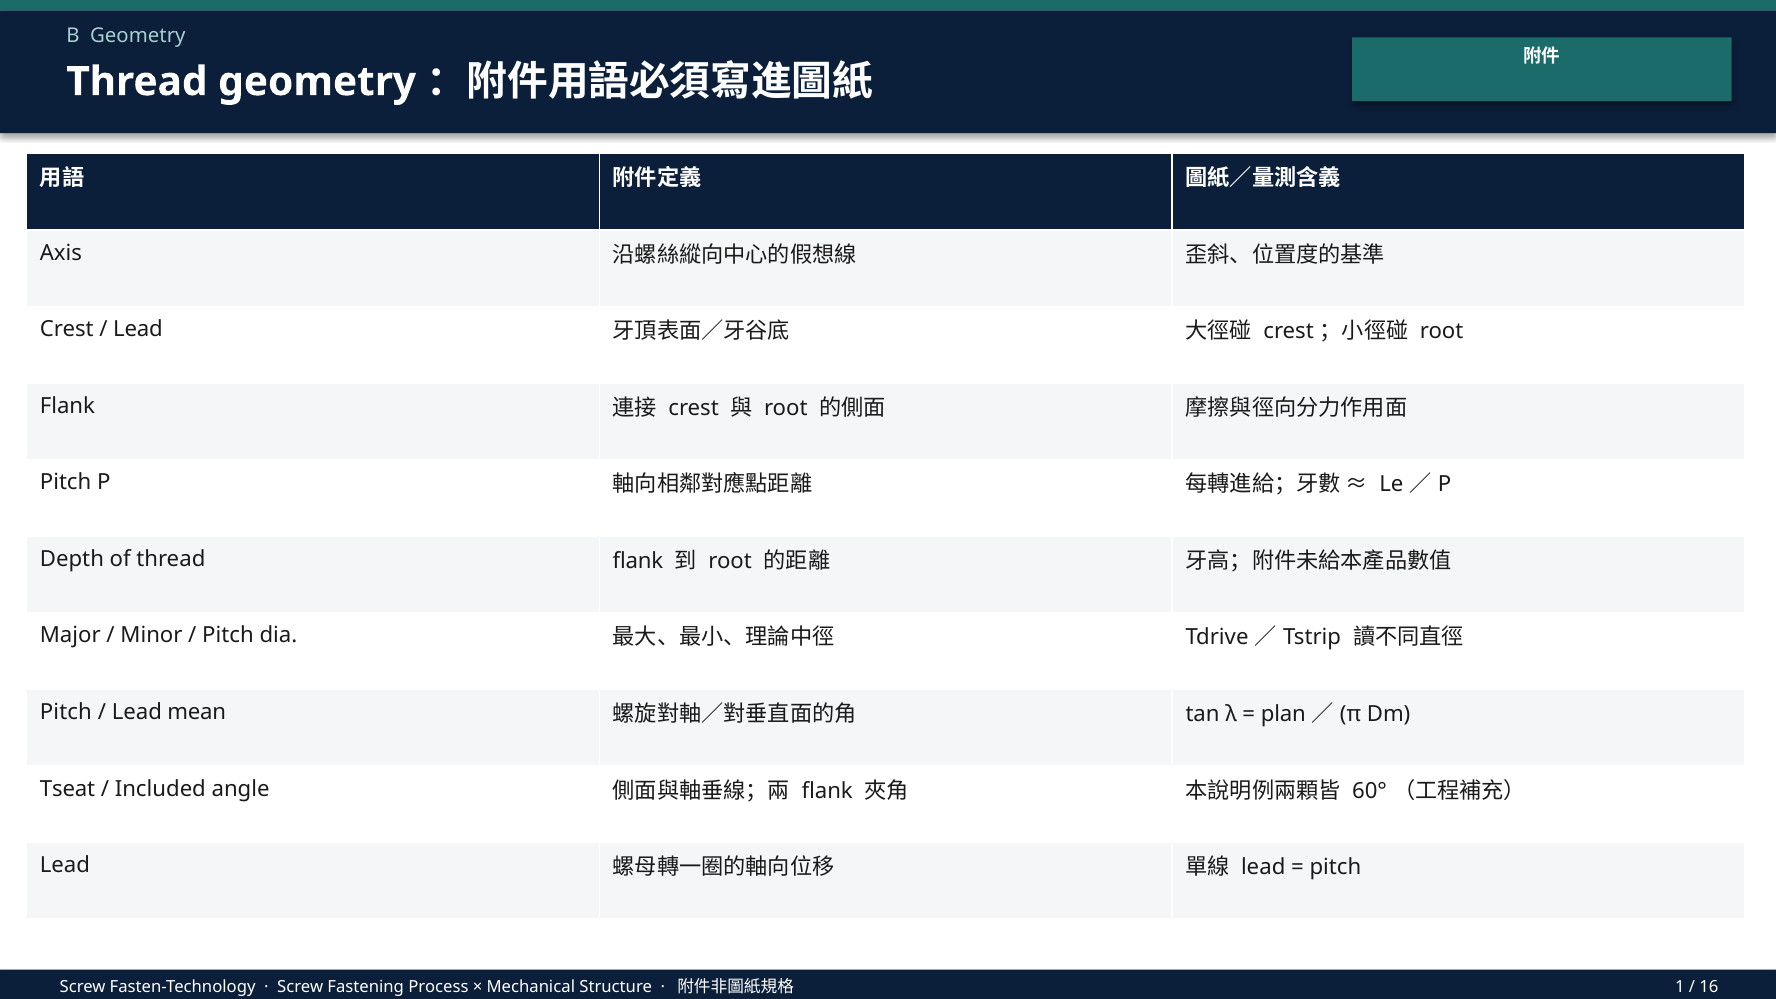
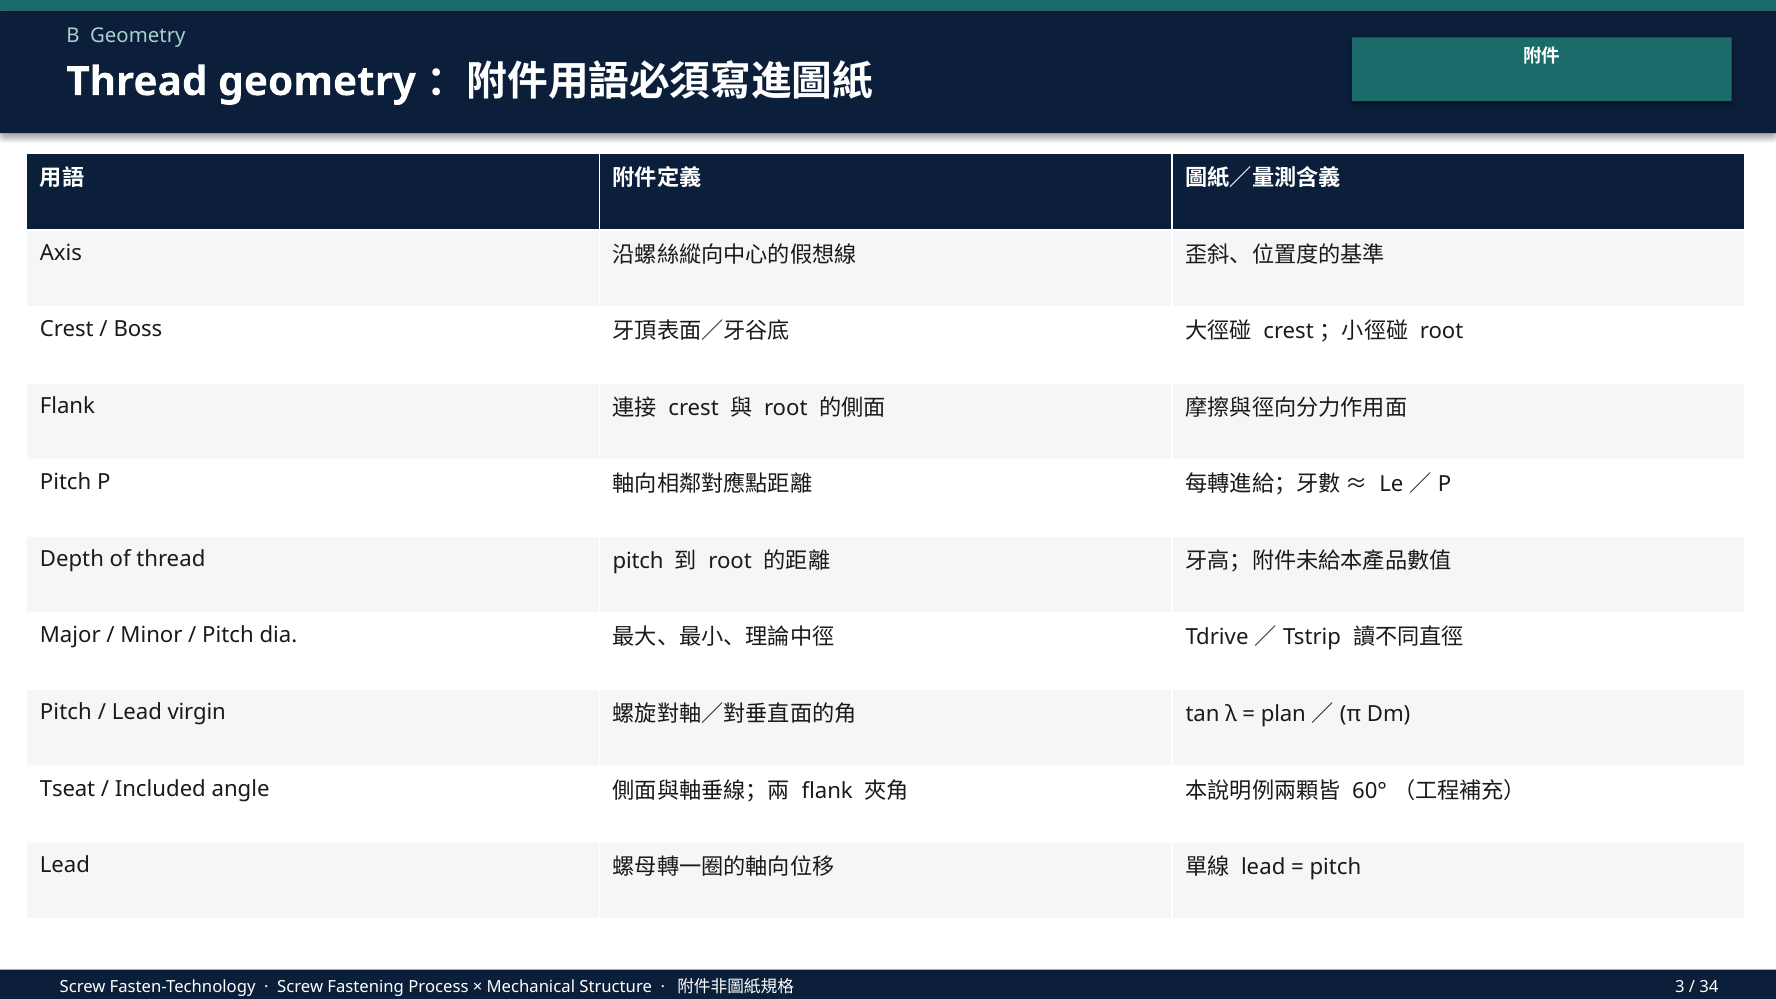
Lead: Lead -> Boss (138, 329)
thread flank: flank -> pitch (638, 561)
mean: mean -> virgin (197, 712)
1: 1 -> 3 (1680, 987)
16: 16 -> 34 (1709, 987)
